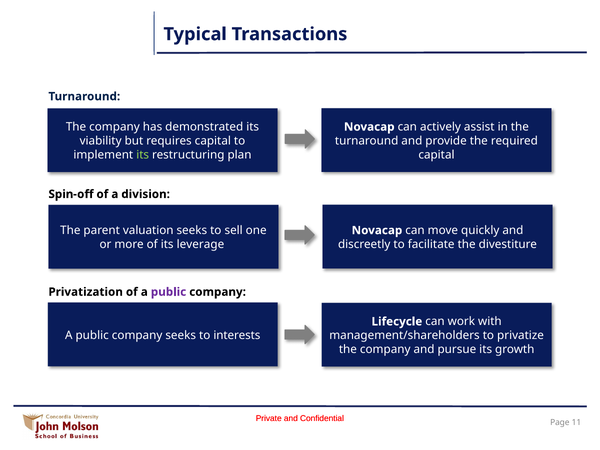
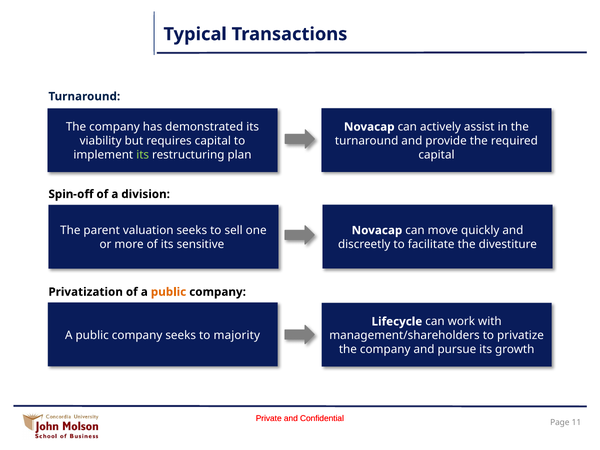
leverage: leverage -> sensitive (200, 245)
public colour: purple -> orange (169, 292)
interests: interests -> majority (237, 335)
